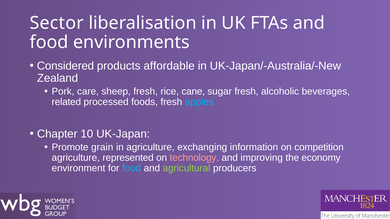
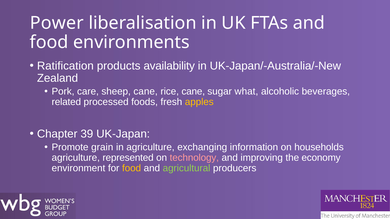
Sector: Sector -> Power (57, 23)
Considered: Considered -> Ratification (65, 66)
affordable: affordable -> availability (169, 66)
sheep fresh: fresh -> cane (146, 92)
sugar fresh: fresh -> what (246, 92)
apples colour: light blue -> yellow (199, 102)
10: 10 -> 39 (87, 134)
competition: competition -> households (319, 147)
food colour: light blue -> yellow (132, 169)
